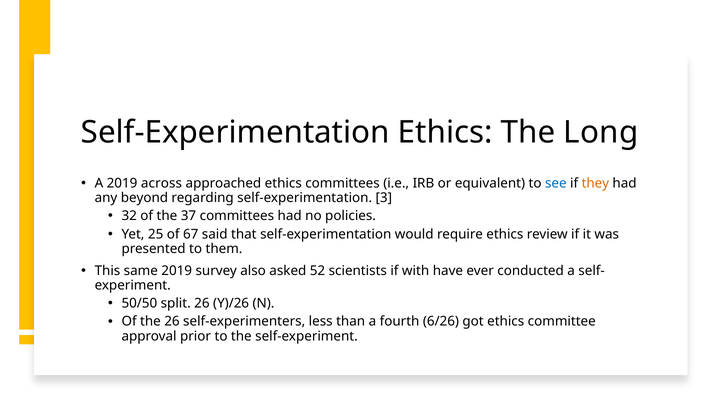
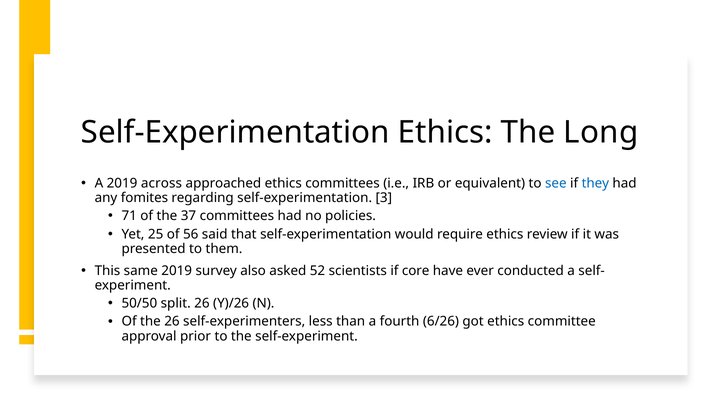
they colour: orange -> blue (595, 183)
beyond: beyond -> fomites (144, 198)
32: 32 -> 71 (129, 216)
67: 67 -> 56 (191, 234)
with: with -> core (416, 271)
